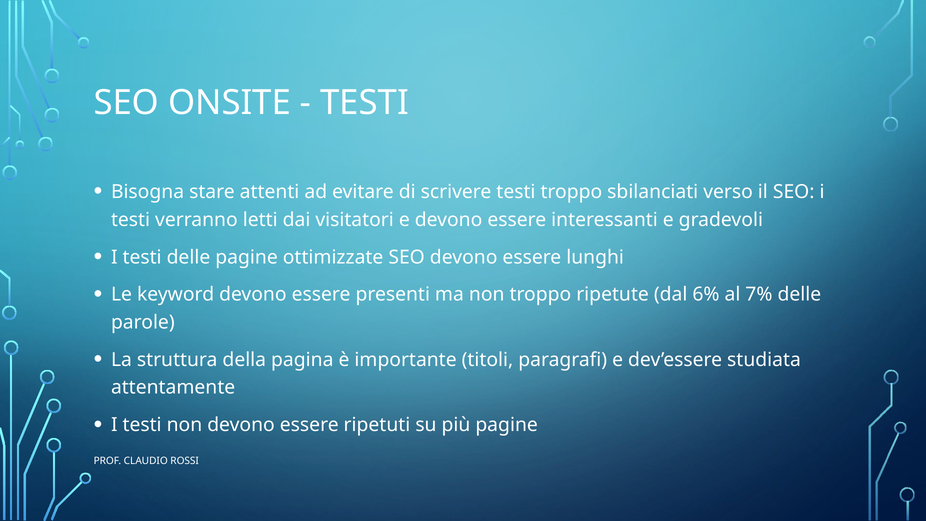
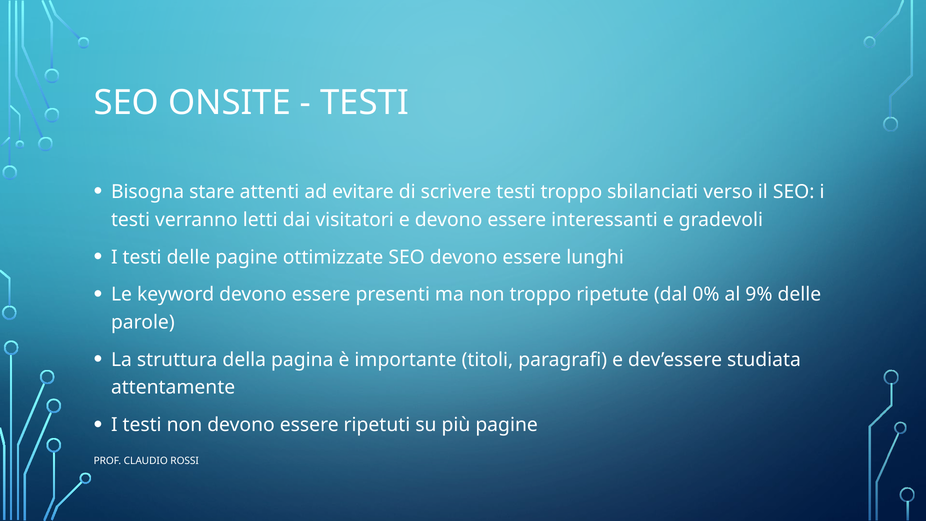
6%: 6% -> 0% (706, 295)
7%: 7% -> 9% (759, 295)
